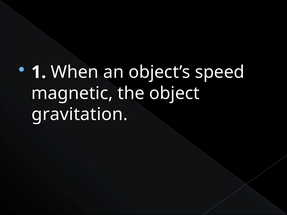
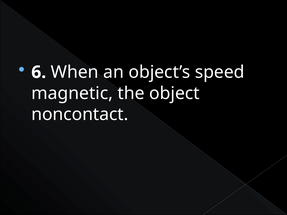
1: 1 -> 6 (39, 72)
gravitation: gravitation -> noncontact (80, 114)
